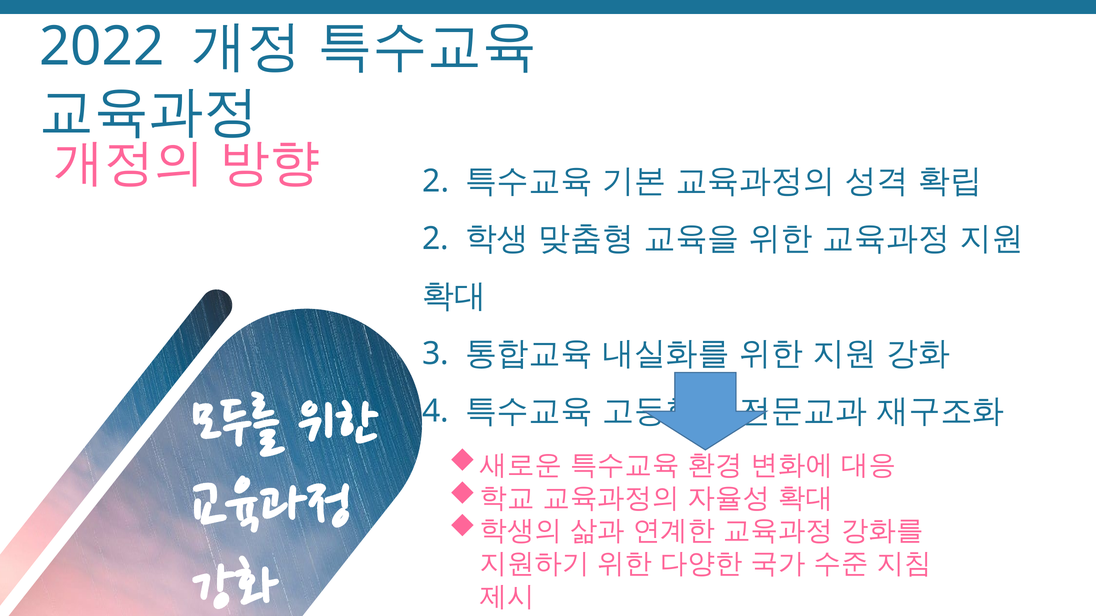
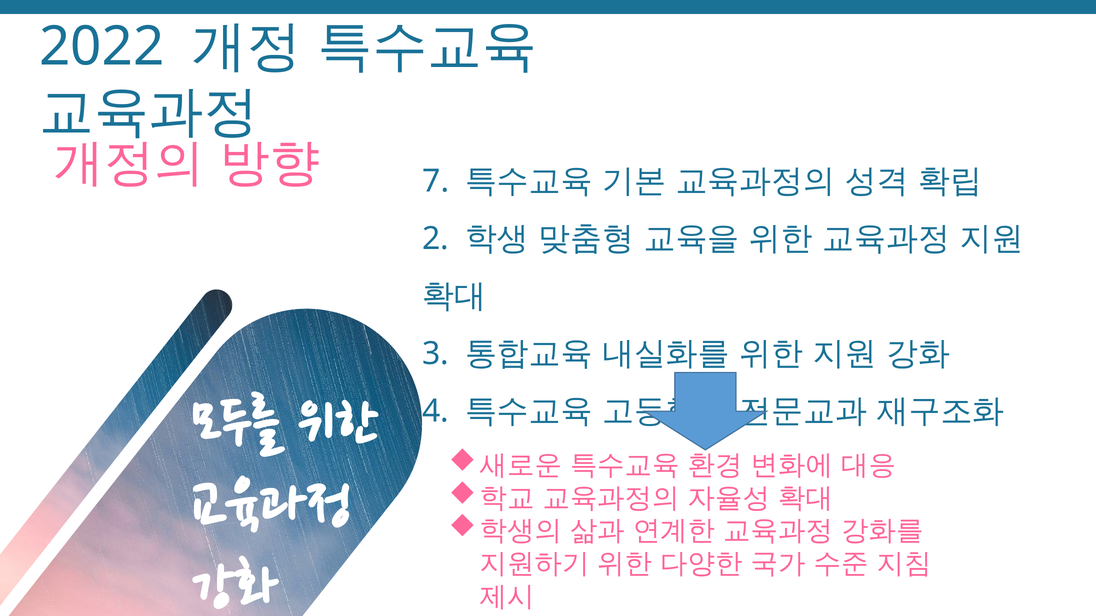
2: 2 -> 7 (436, 181)
